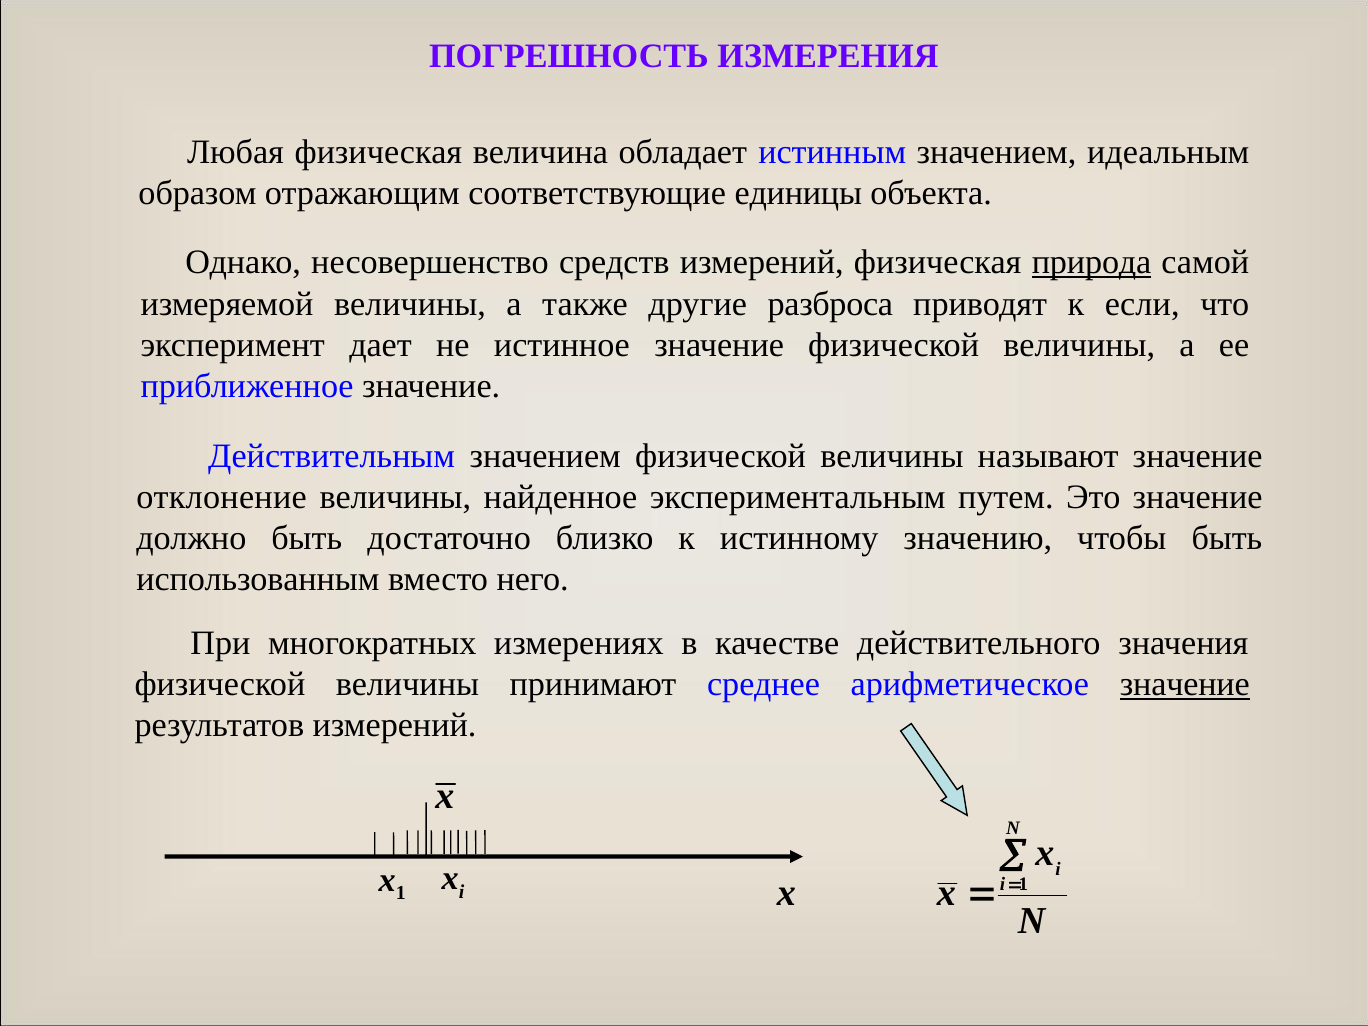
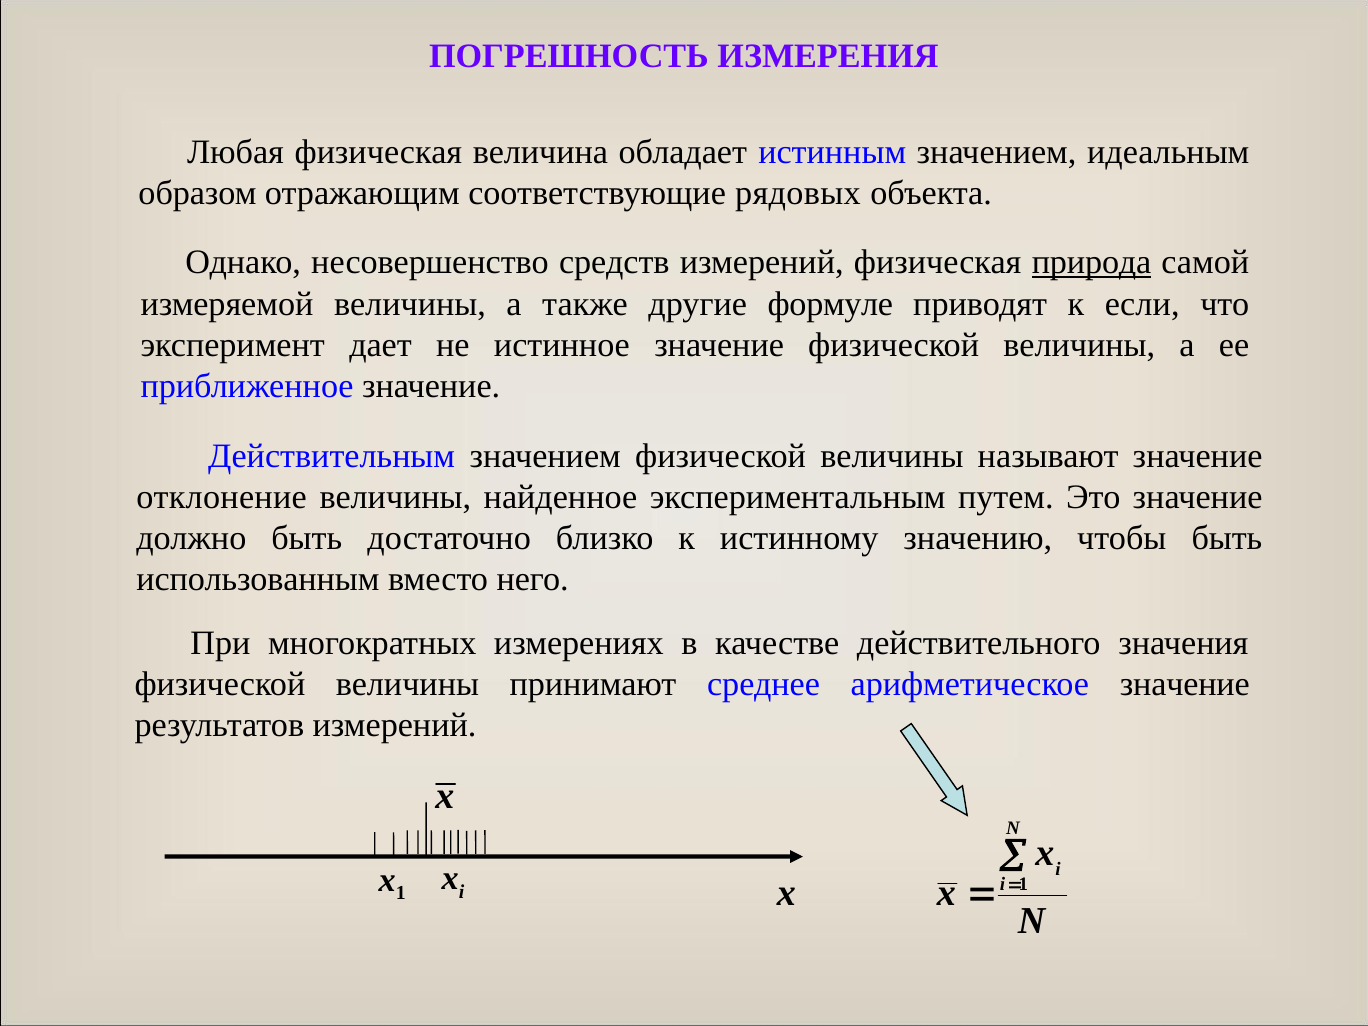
единицы: единицы -> рядовых (798, 194)
разброса: разброса -> формуле (830, 304)
значение underline: present -> none (1185, 685)
